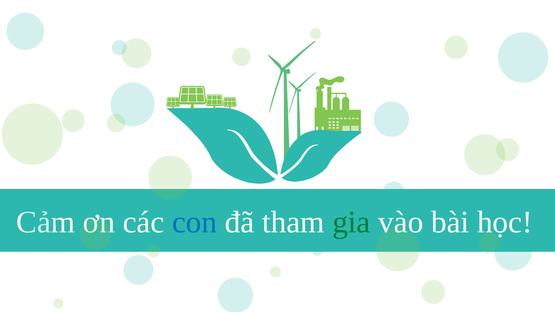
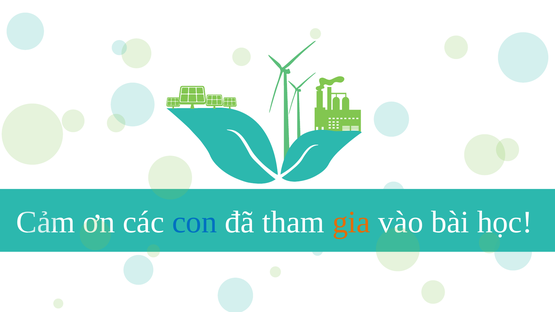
gia colour: green -> orange (351, 222)
